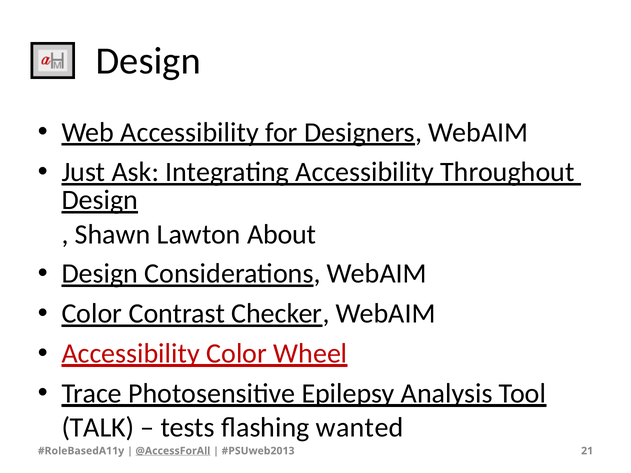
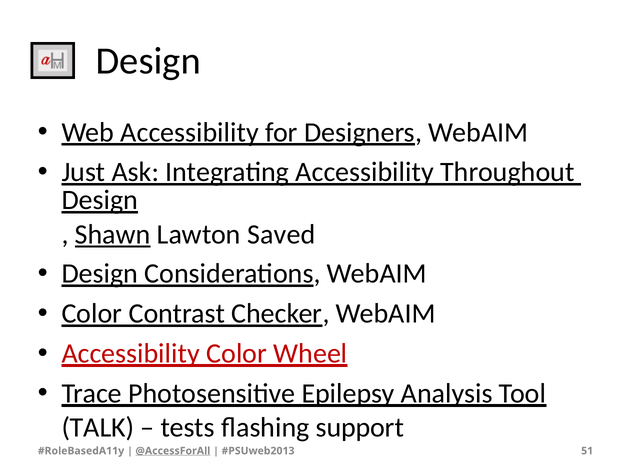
Shawn underline: none -> present (113, 235)
About: About -> Saved (281, 235)
wanted: wanted -> support (360, 428)
21: 21 -> 51 (587, 451)
